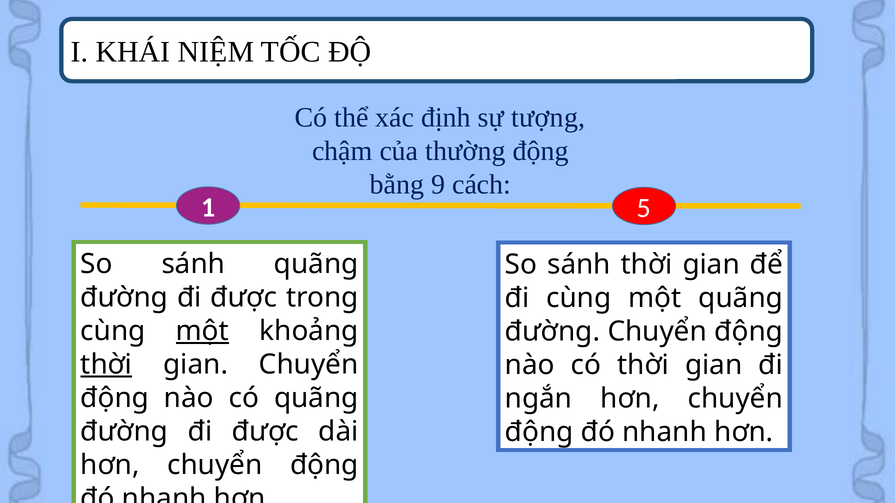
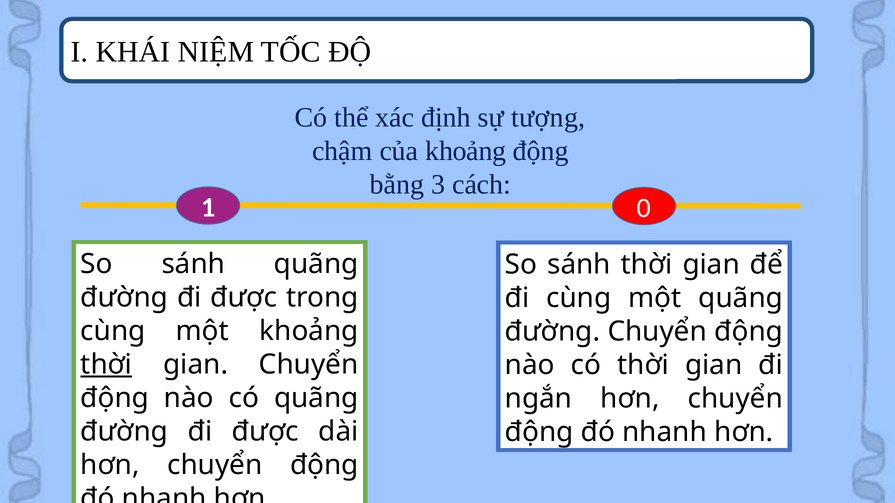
của thường: thường -> khoảng (466, 151)
9: 9 -> 3 (438, 185)
5: 5 -> 0 (644, 208)
một underline: present -> none (202, 331)
